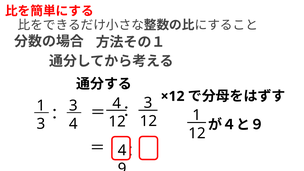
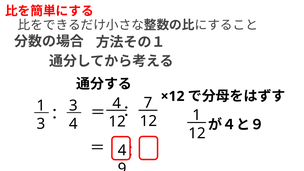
3: 3 -> 7 (148, 103)
